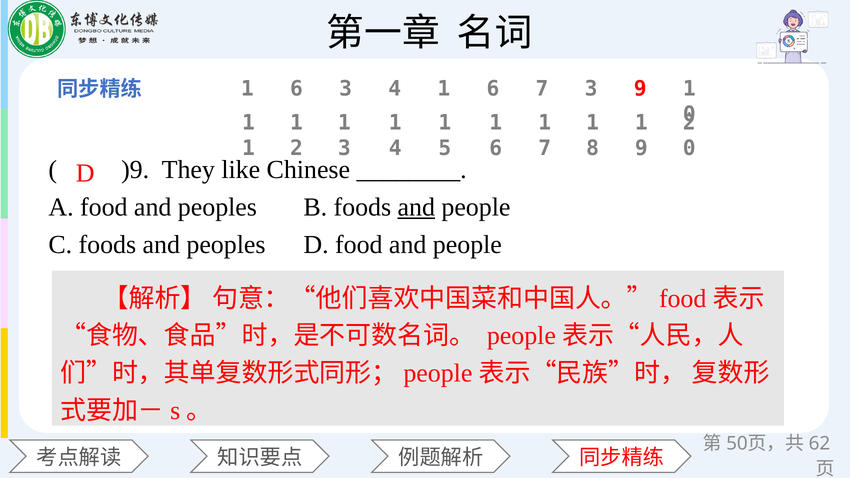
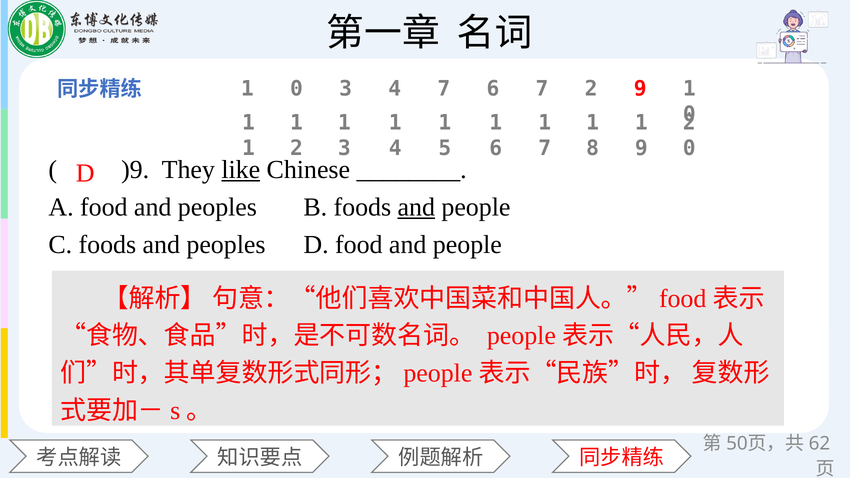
6: 6 -> 0 (296, 89)
3 4 1: 1 -> 7 (444, 89)
7 3: 3 -> 2 (591, 89)
like underline: none -> present (241, 170)
